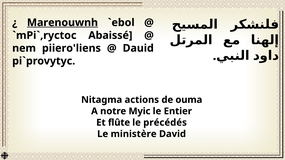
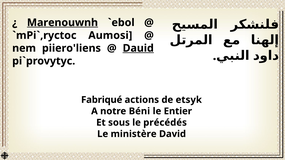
Abaissé: Abaissé -> Aumosi (110, 35)
Dauid underline: none -> present (138, 48)
Nitagma: Nitagma -> Fabriqué (102, 100)
ouma: ouma -> etsyk (189, 100)
Myic: Myic -> Béni (139, 111)
flûte: flûte -> sous (119, 123)
